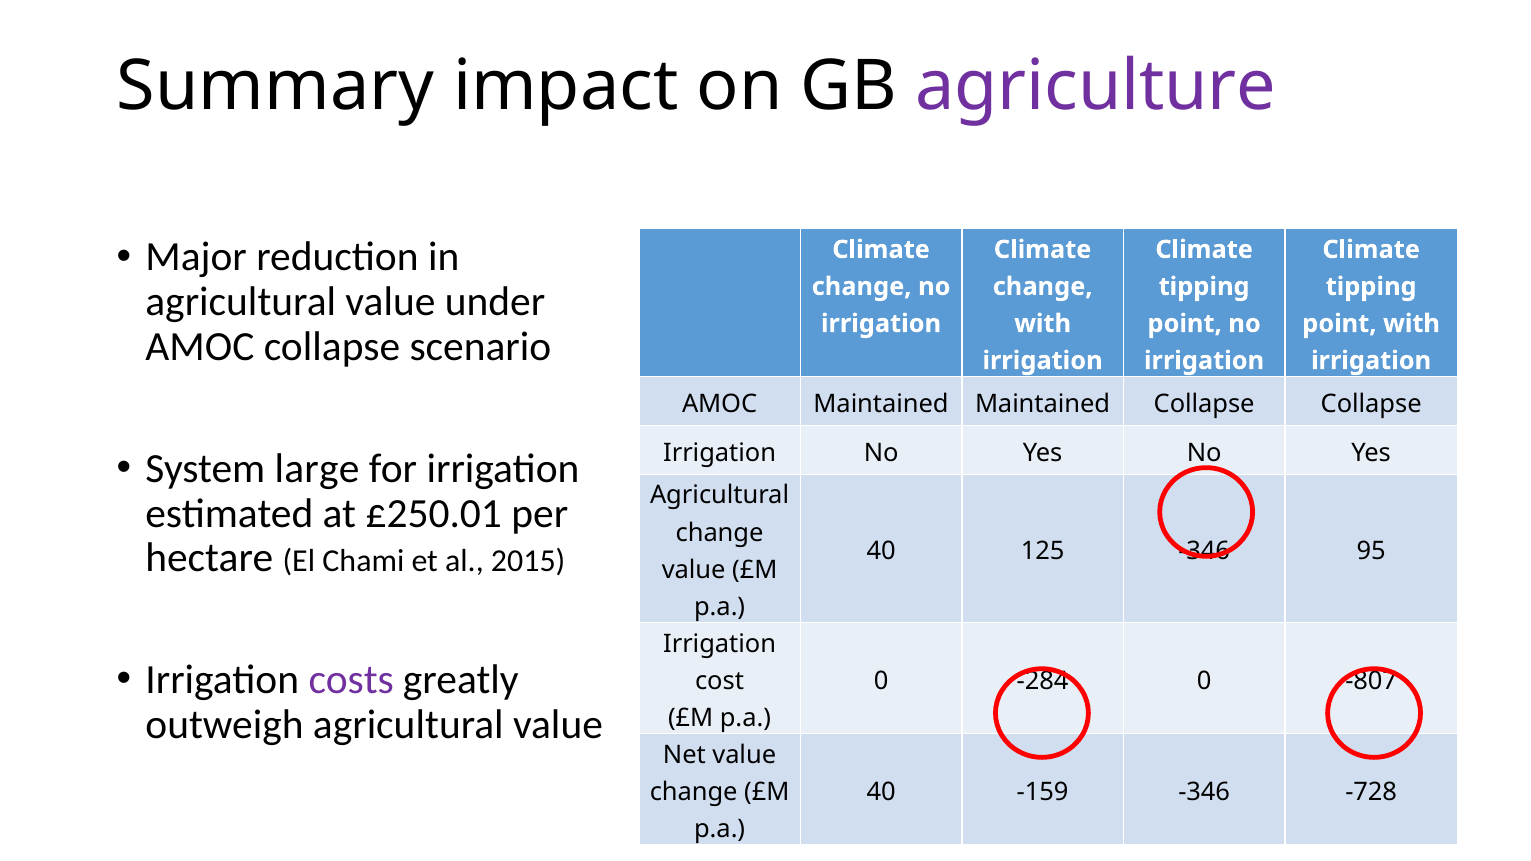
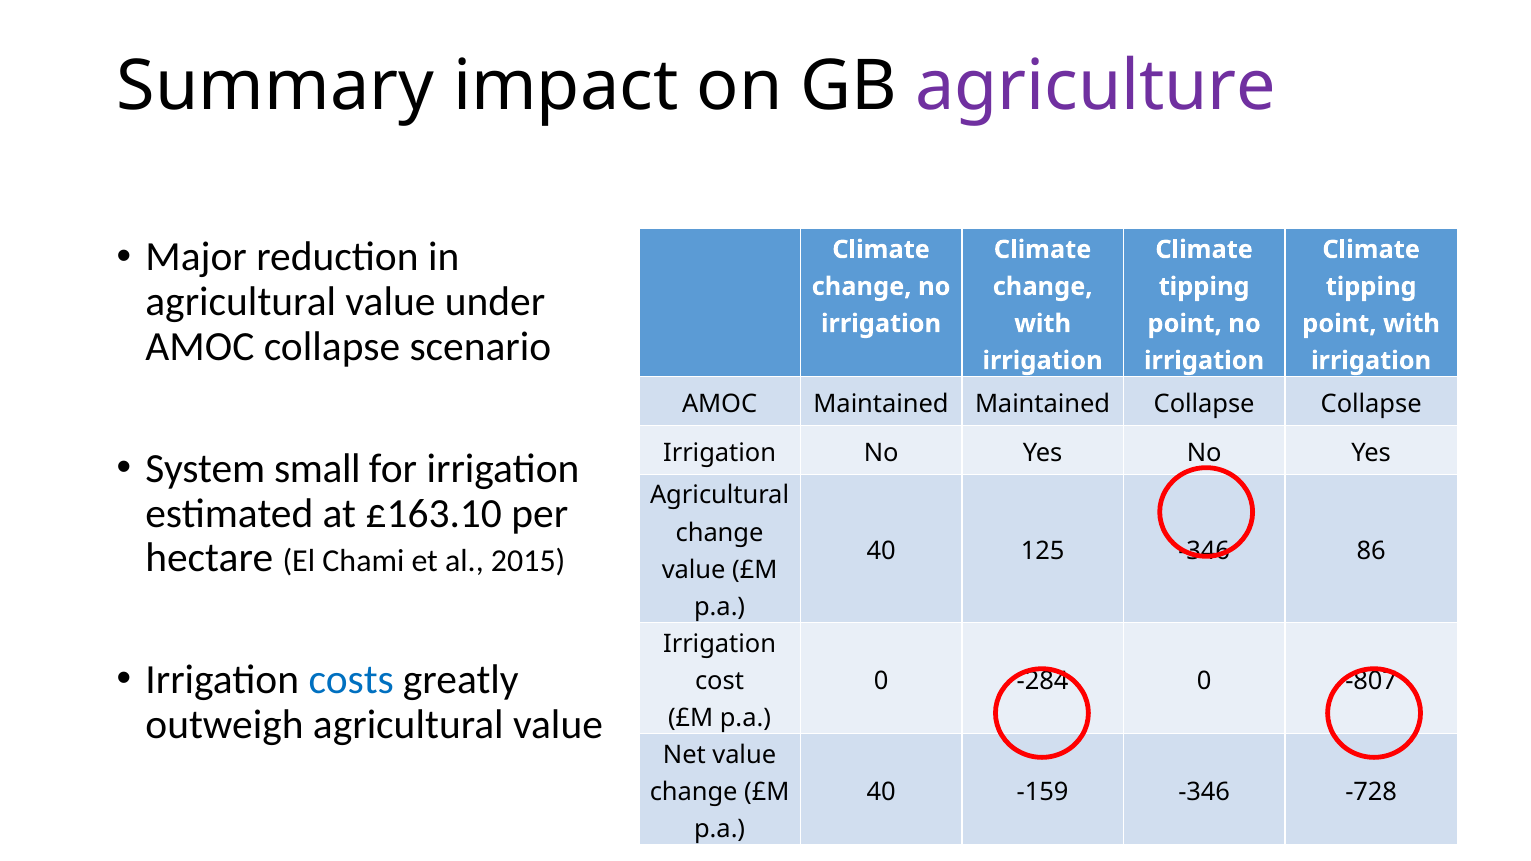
large: large -> small (317, 469)
£250.01: £250.01 -> £163.10 (434, 514)
95: 95 -> 86 (1371, 551)
costs colour: purple -> blue (351, 680)
